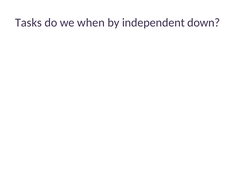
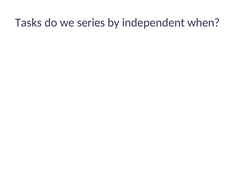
when: when -> series (91, 23)
down: down -> when (204, 23)
